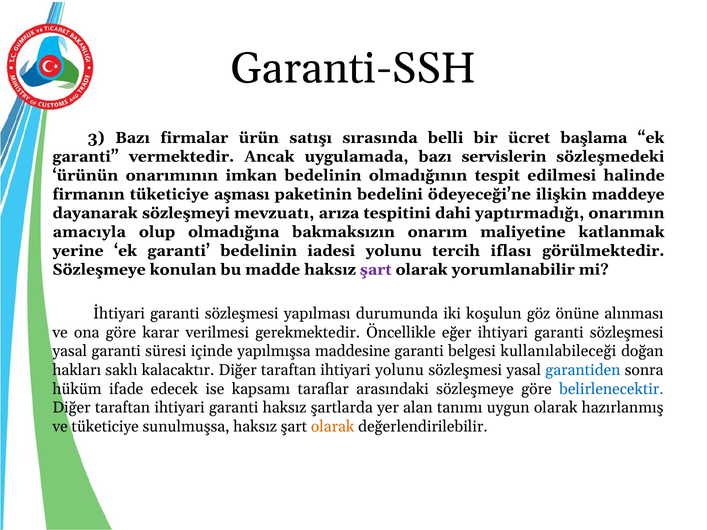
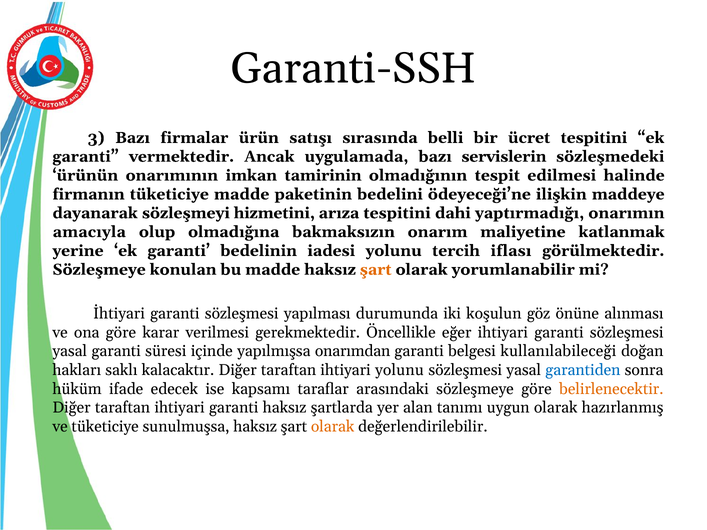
ücret başlama: başlama -> tespitini (594, 138)
imkan bedelinin: bedelinin -> tamirinin (323, 175)
tüketiciye aşması: aşması -> madde (242, 194)
mevzuatı: mevzuatı -> hizmetini (274, 213)
şart colour: purple -> orange (376, 270)
maddesine: maddesine -> onarımdan (353, 351)
belirlenecektir colour: blue -> orange (611, 389)
